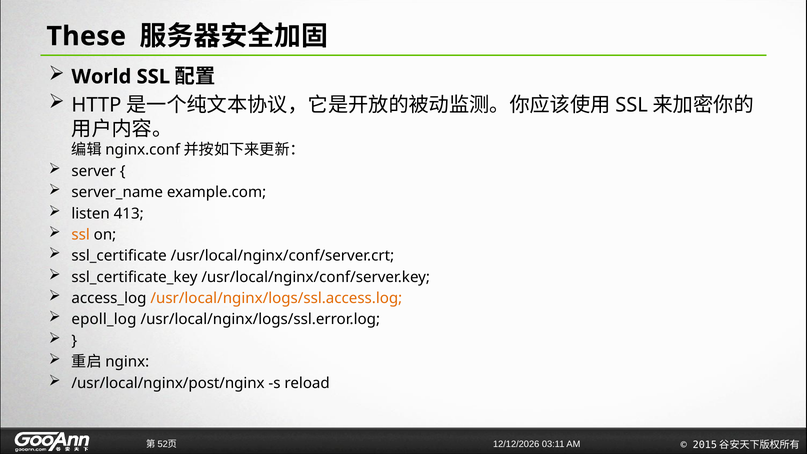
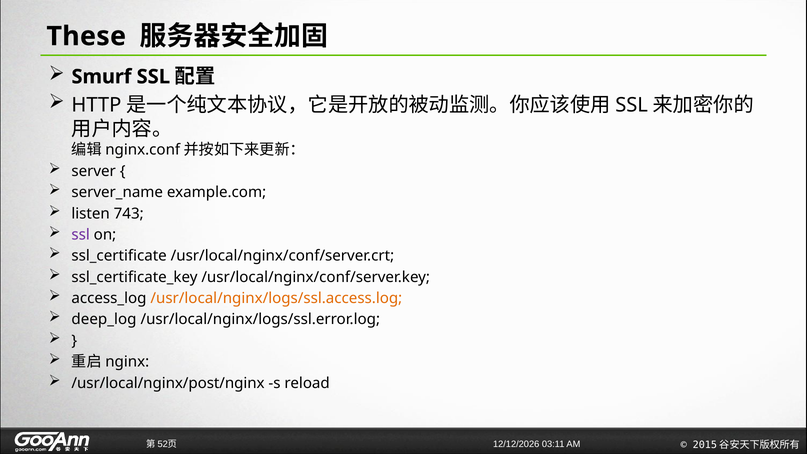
World: World -> Smurf (101, 77)
413: 413 -> 743 (129, 214)
ssl colour: orange -> purple (81, 235)
epoll_log: epoll_log -> deep_log (104, 319)
